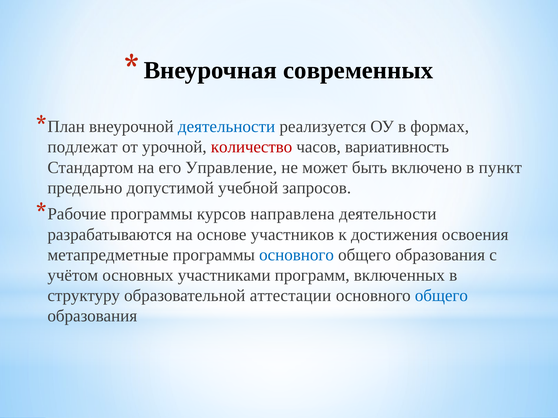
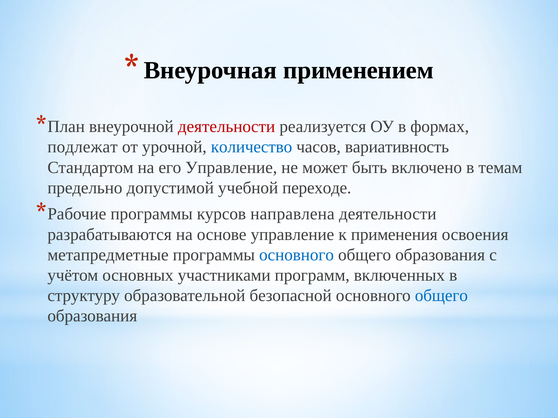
современных: современных -> применением (358, 70)
деятельности colour: blue -> red (227, 127)
количество colour: red -> blue (252, 147)
пункт: пункт -> темам (500, 168)
запросов: запросов -> переходе (317, 188)
основе участников: участников -> управление (292, 235)
достижения: достижения -> применения (394, 235)
аттестации: аттестации -> безопасной (291, 296)
